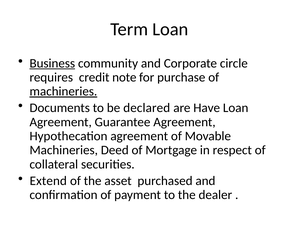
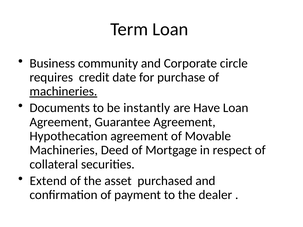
Business underline: present -> none (52, 63)
note: note -> date (124, 77)
declared: declared -> instantly (147, 108)
